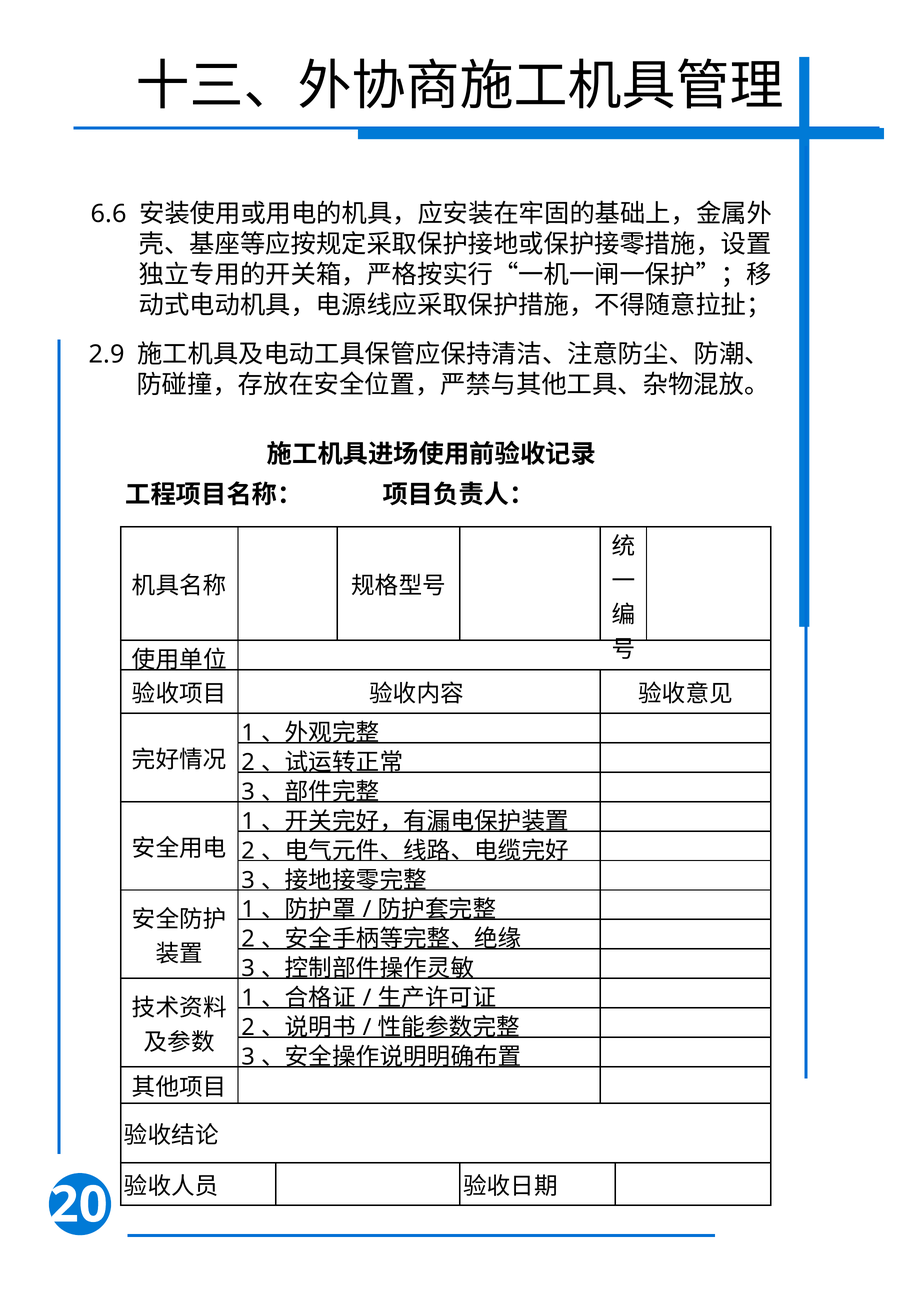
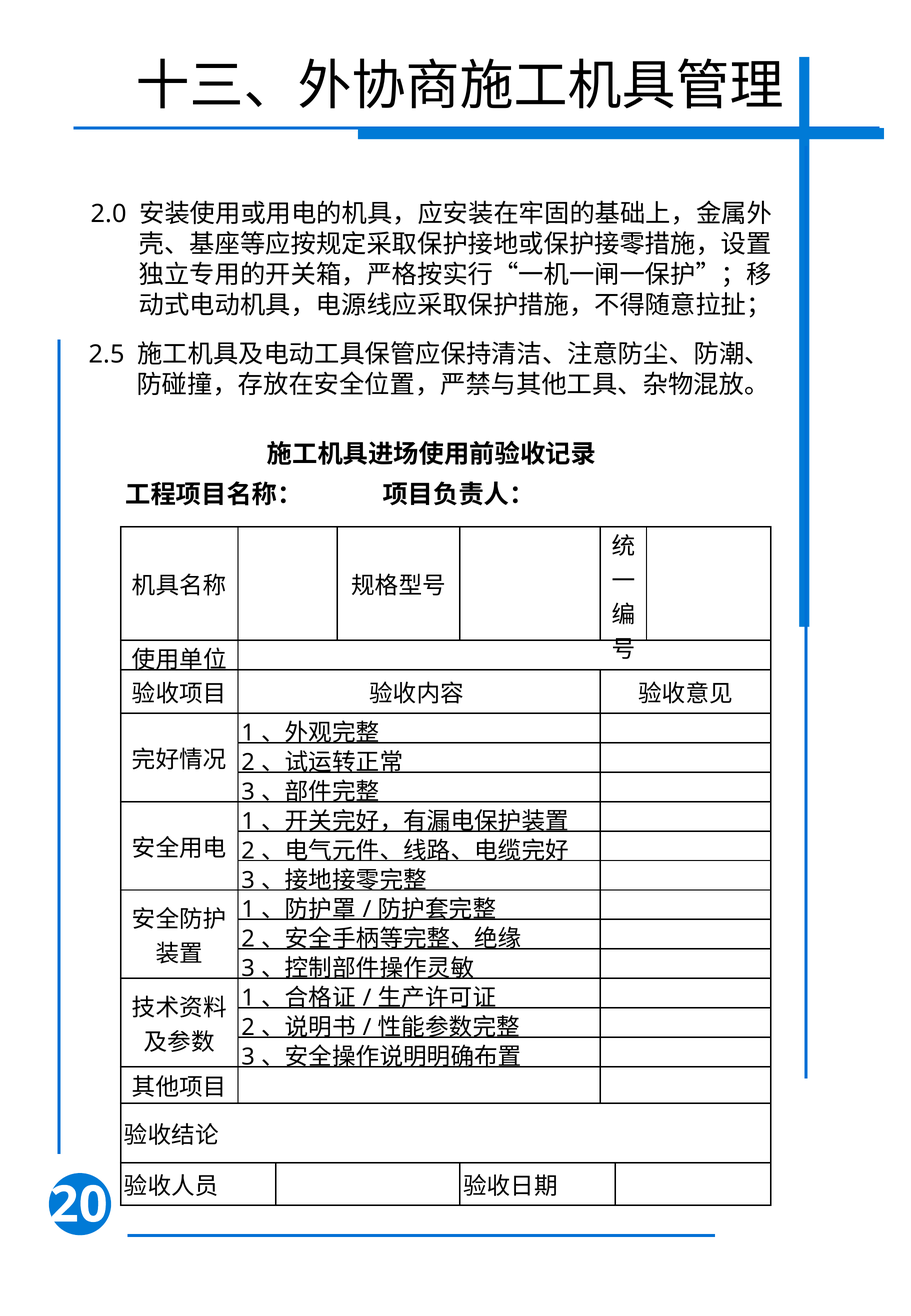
6.6: 6.6 -> 2.0 (109, 214)
2.9: 2.9 -> 2.5 (107, 354)
